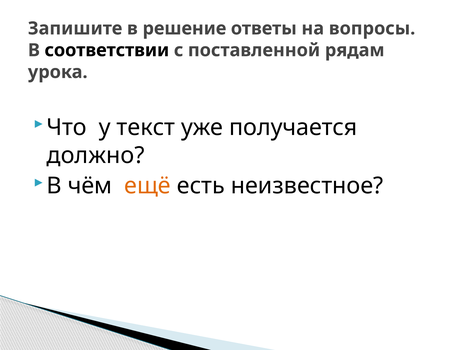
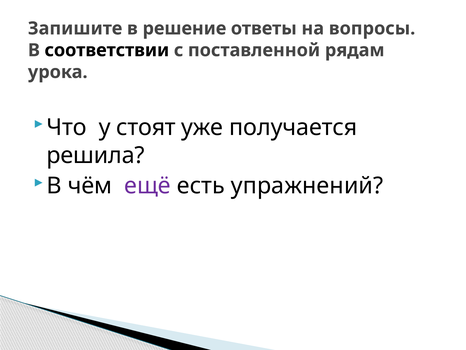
текст: текст -> стоят (146, 127)
должно: должно -> решила (96, 155)
ещё colour: orange -> purple (148, 186)
неизвестное: неизвестное -> упражнений (307, 186)
